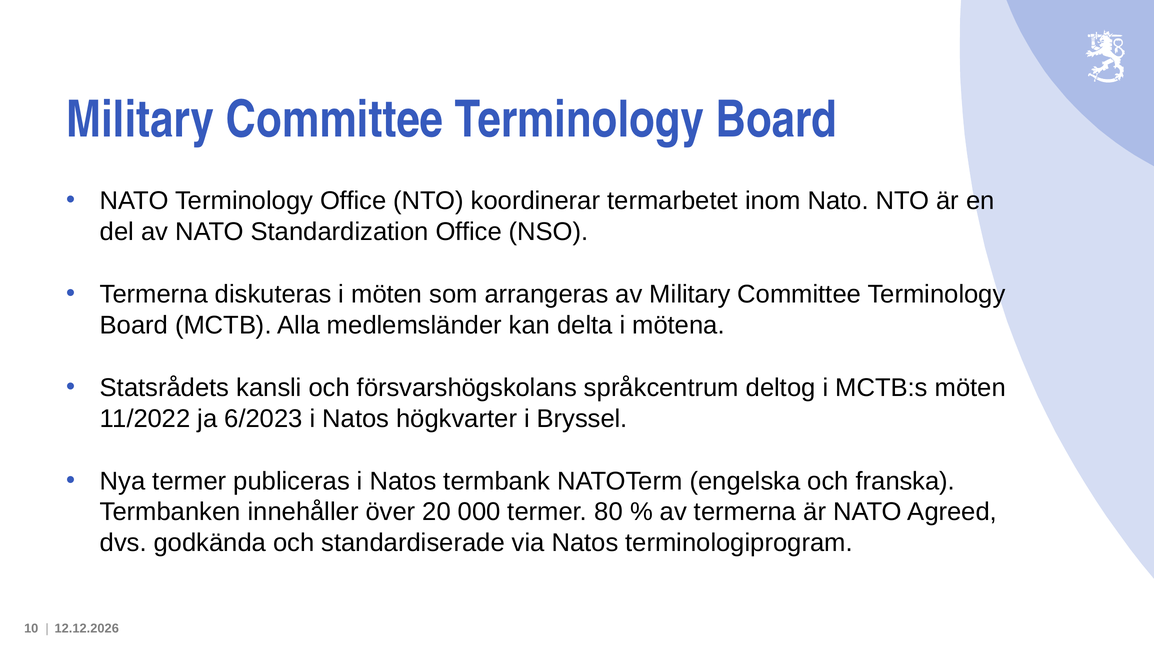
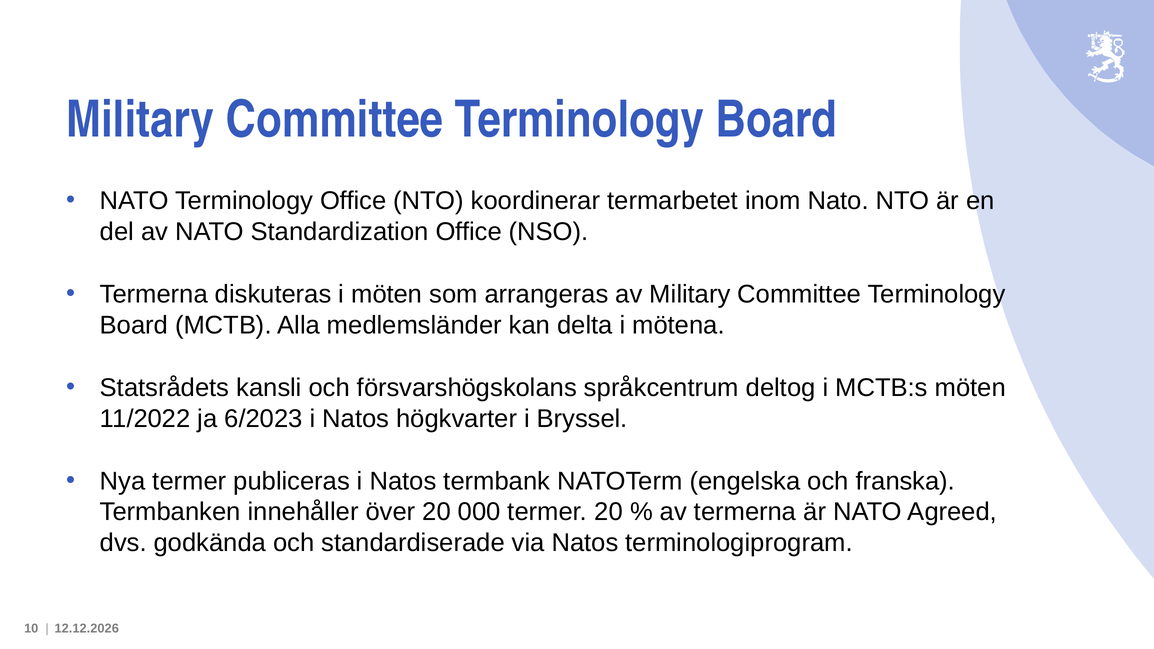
termer 80: 80 -> 20 (609, 512)
